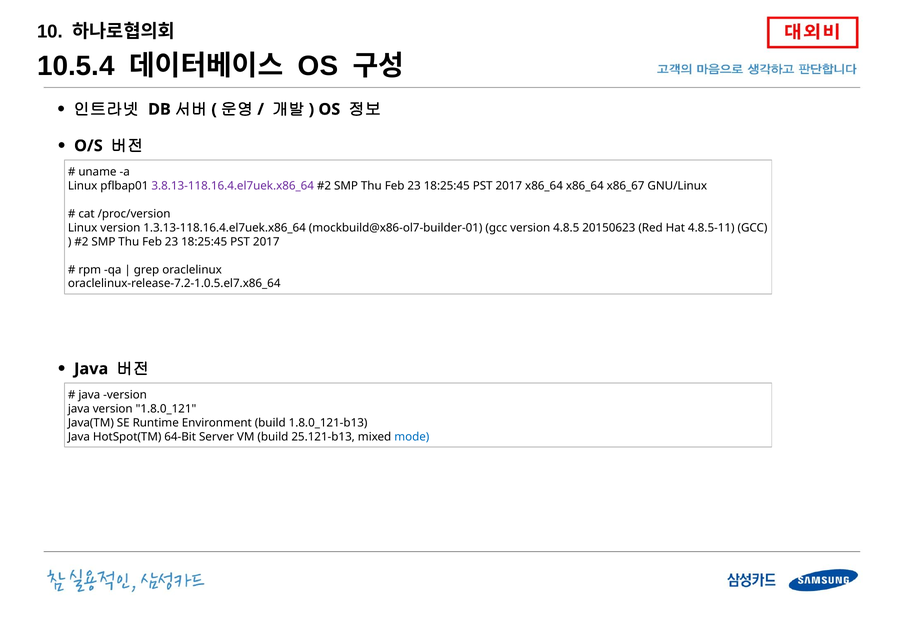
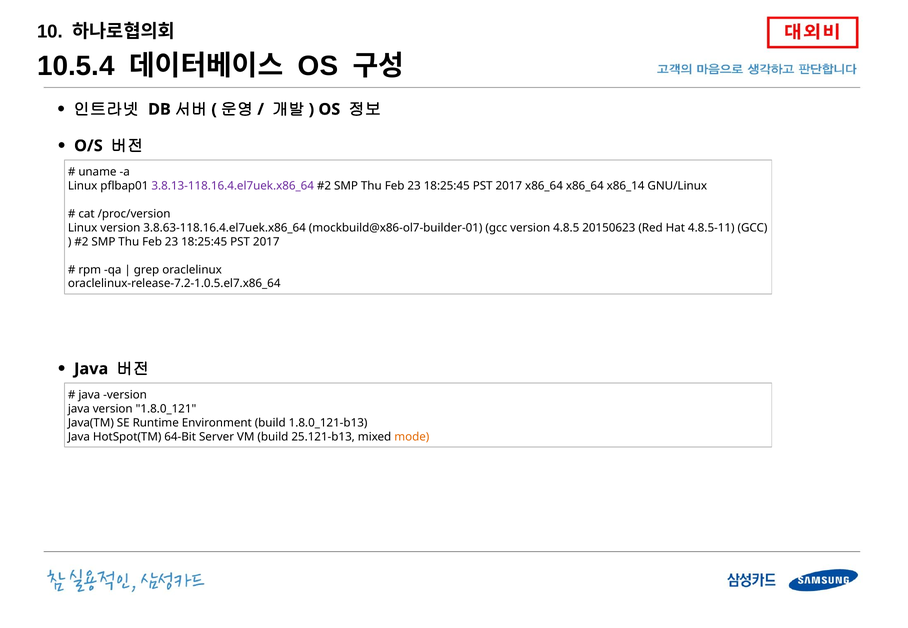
x86_67: x86_67 -> x86_14 (626, 186)
1.3.13-118.16.4.el7uek.x86_64: 1.3.13-118.16.4.el7uek.x86_64 -> 3.8.63-118.16.4.el7uek.x86_64 (225, 228)
mode colour: blue -> orange (412, 437)
